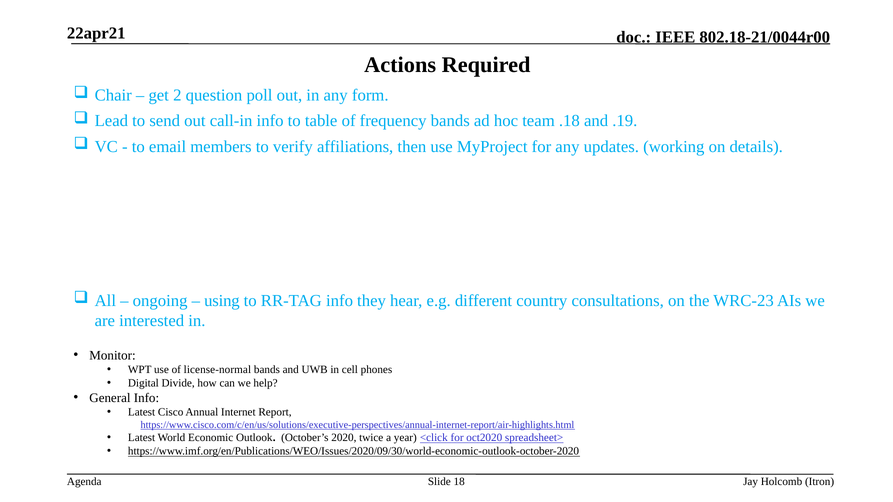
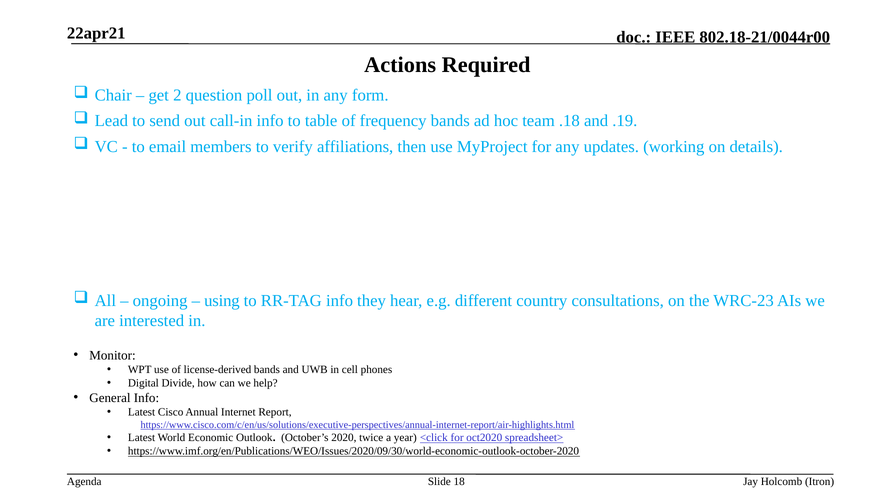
license-normal: license-normal -> license-derived (217, 370)
